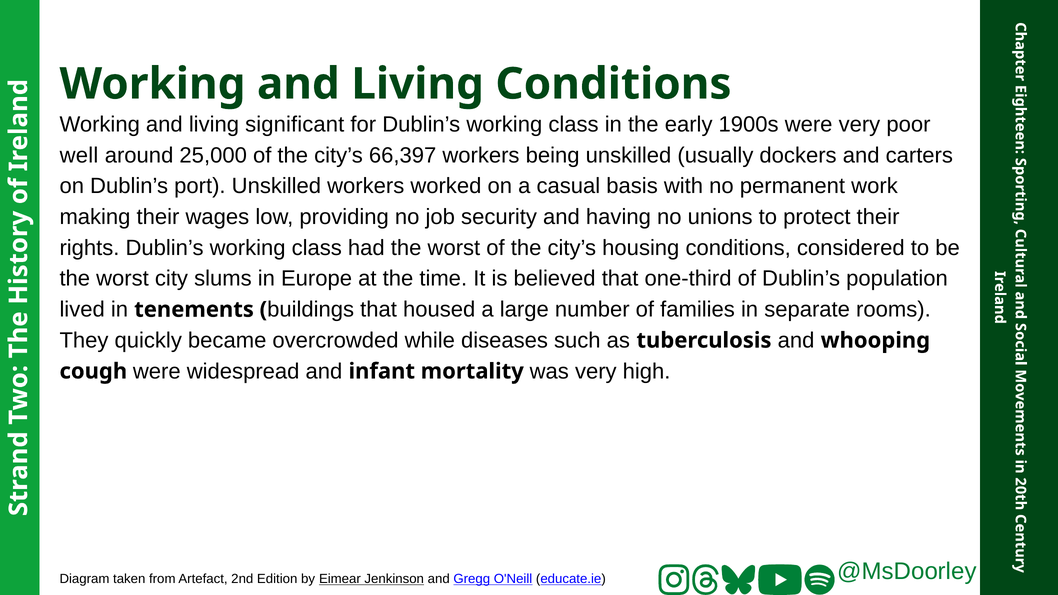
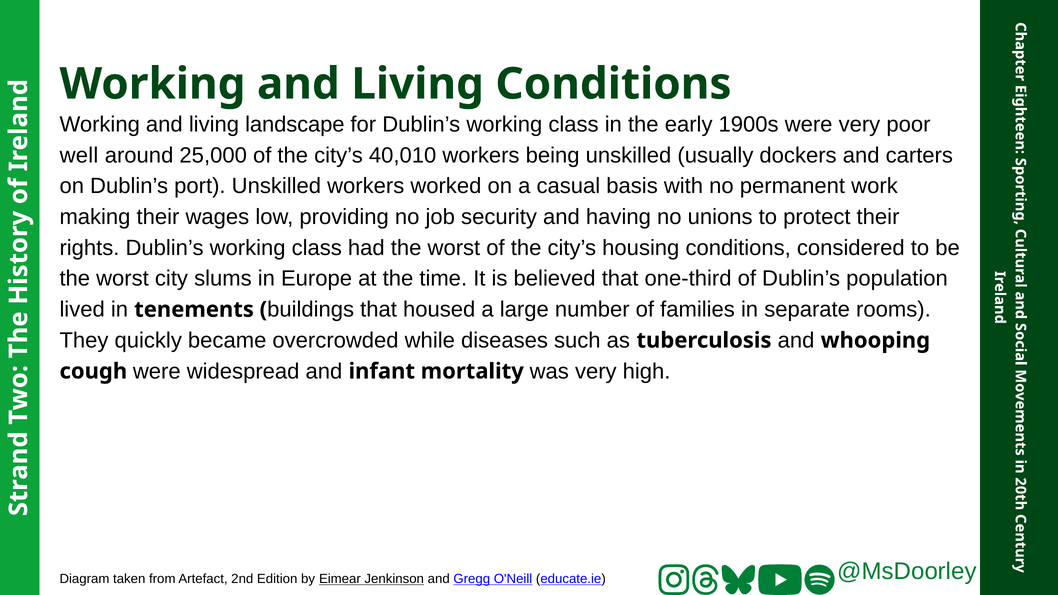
significant: significant -> landscape (295, 124)
66,397: 66,397 -> 40,010 (403, 155)
